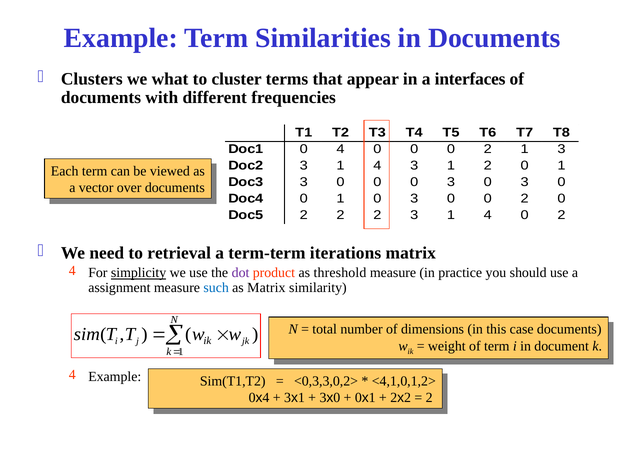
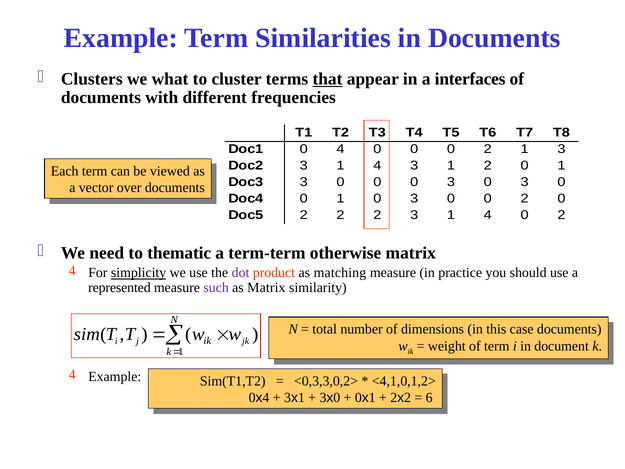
that underline: none -> present (327, 79)
retrieval: retrieval -> thematic (179, 253)
iterations: iterations -> otherwise (346, 253)
threshold: threshold -> matching (340, 273)
assignment: assignment -> represented (119, 288)
such colour: blue -> purple (216, 288)
2: 2 -> 6 (429, 398)
